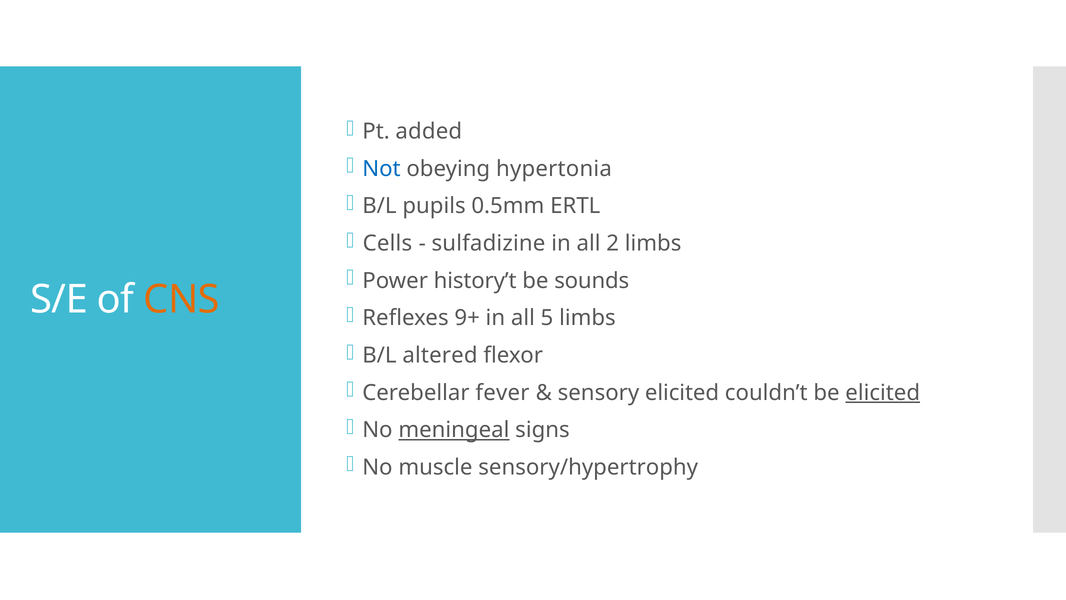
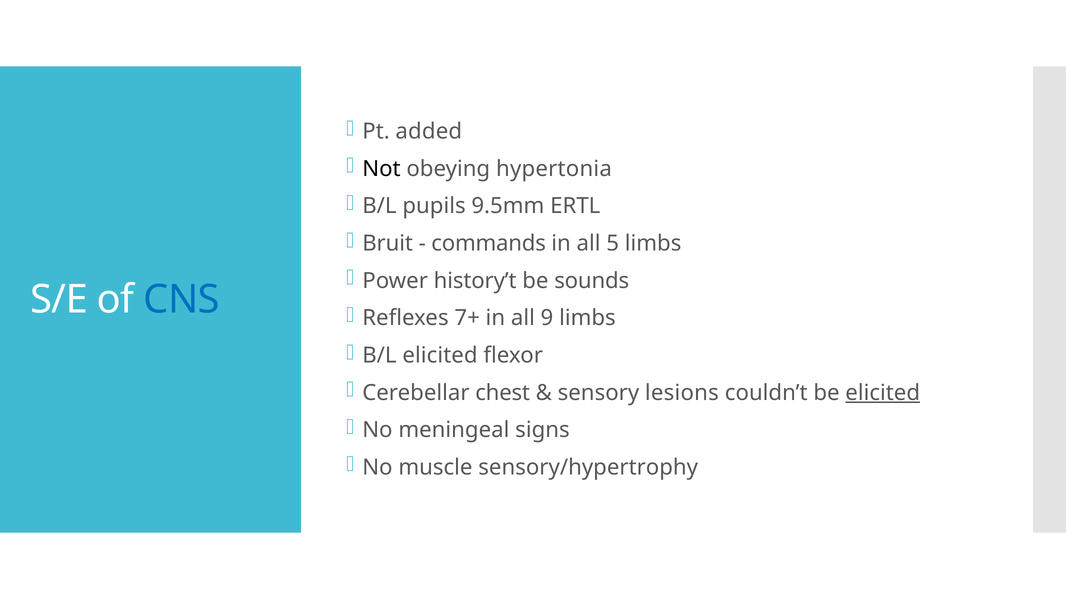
Not colour: blue -> black (381, 169)
0.5mm: 0.5mm -> 9.5mm (508, 206)
Cells: Cells -> Bruit (388, 243)
sulfadizine: sulfadizine -> commands (489, 243)
2: 2 -> 5 (613, 243)
CNS colour: orange -> blue (182, 299)
9+: 9+ -> 7+ (467, 318)
5: 5 -> 9 (547, 318)
B/L altered: altered -> elicited (440, 355)
fever: fever -> chest (503, 393)
sensory elicited: elicited -> lesions (682, 393)
meningeal underline: present -> none (454, 430)
